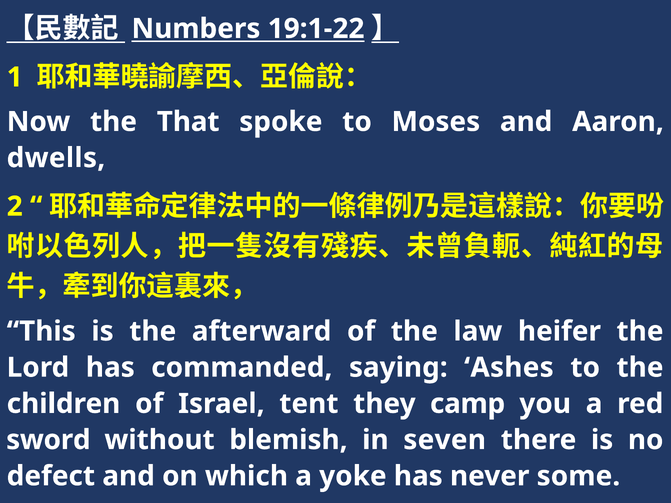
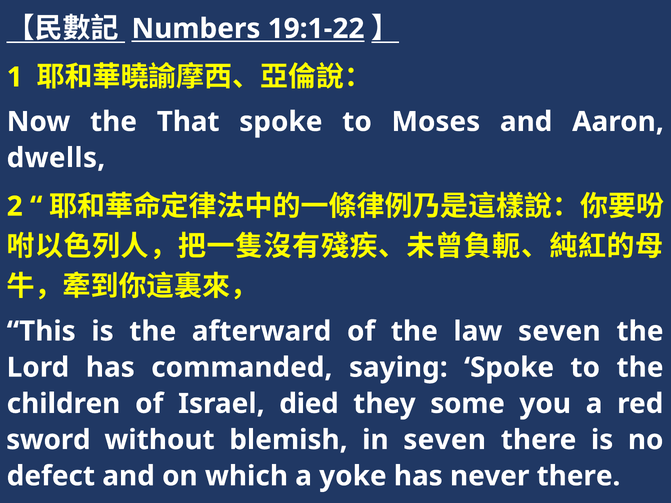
law heifer: heifer -> seven (559, 331)
saying Ashes: Ashes -> Spoke (509, 368)
tent: tent -> died (309, 404)
camp: camp -> some (468, 404)
never some: some -> there (578, 476)
